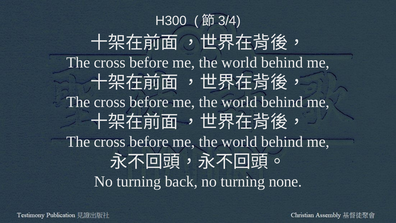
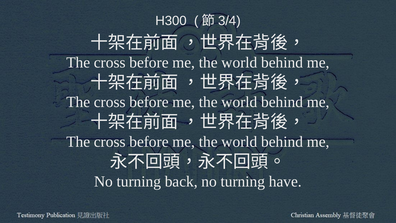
none: none -> have (285, 181)
